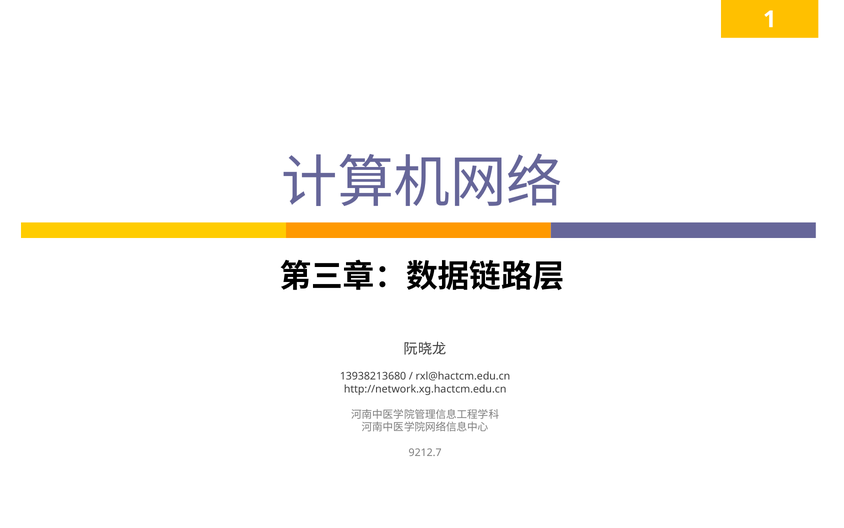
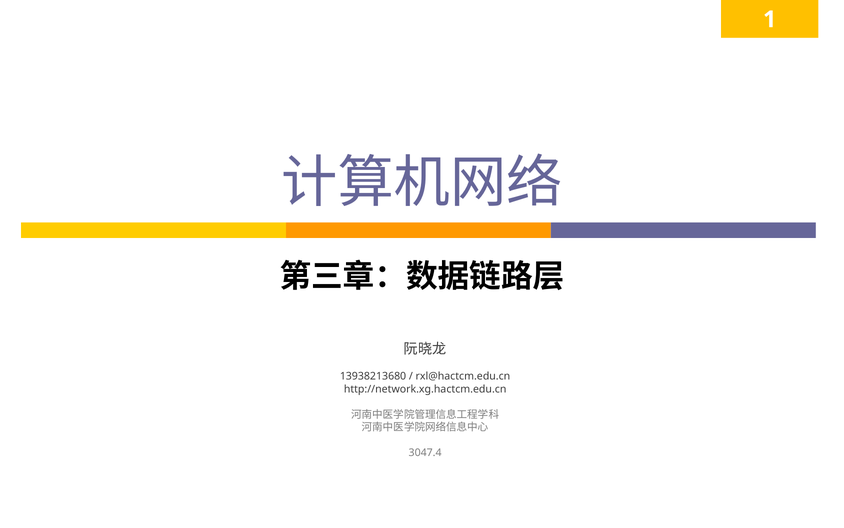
9212.7: 9212.7 -> 3047.4 (425, 452)
